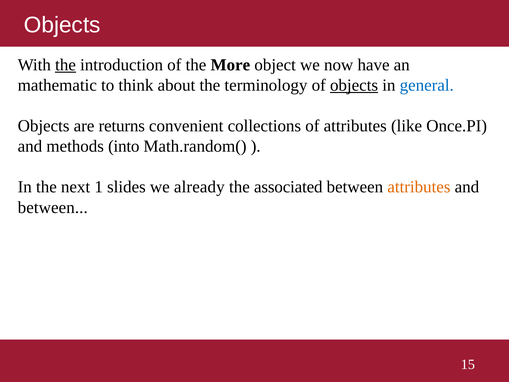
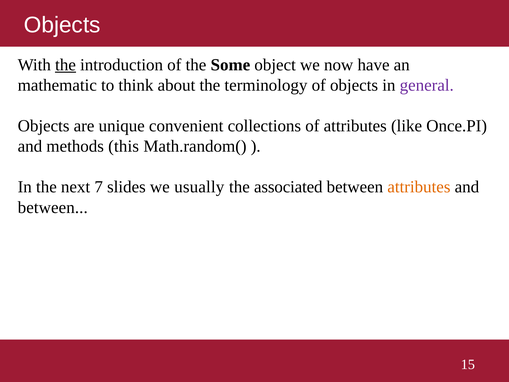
More: More -> Some (230, 65)
objects underline: present -> none (354, 85)
general colour: blue -> purple (427, 85)
returns: returns -> unique (122, 126)
into: into -> this (124, 146)
1: 1 -> 7 (99, 187)
already: already -> usually (199, 187)
